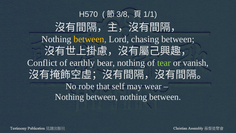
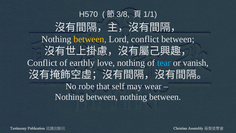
Lord chasing: chasing -> conflict (145, 39)
bear: bear -> love (106, 63)
tear colour: light green -> light blue (164, 63)
